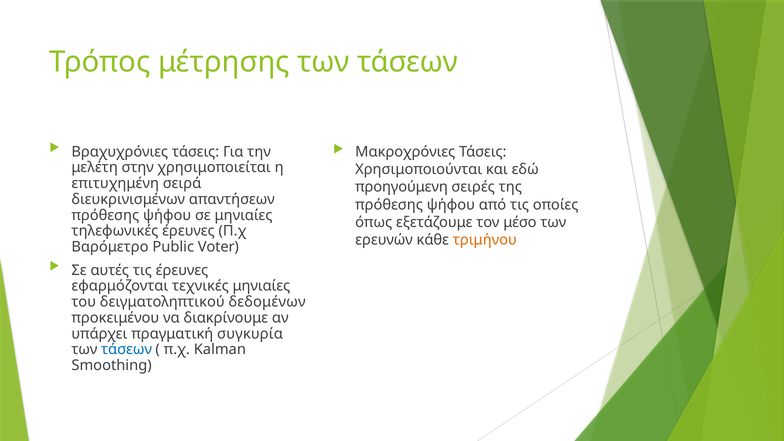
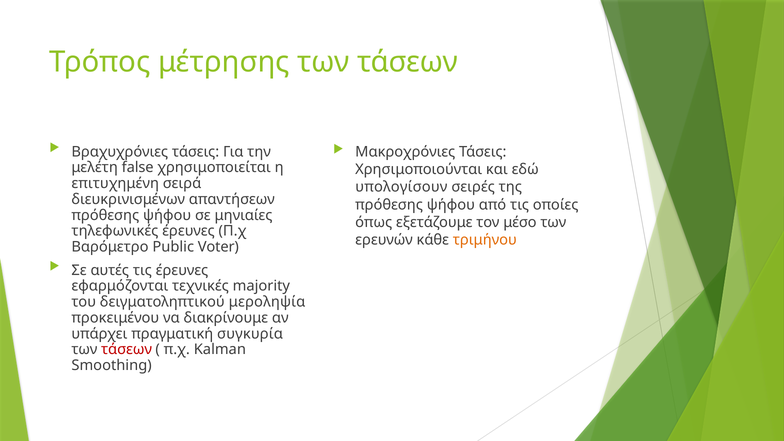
στην: στην -> false (138, 168)
προηγούμενη: προηγούμενη -> υπολογίσουν (401, 187)
τεχνικές μηνιαίες: μηνιαίες -> majority (261, 286)
δεδομένων: δεδομένων -> μεροληψία (267, 302)
τάσεων colour: blue -> red (127, 350)
